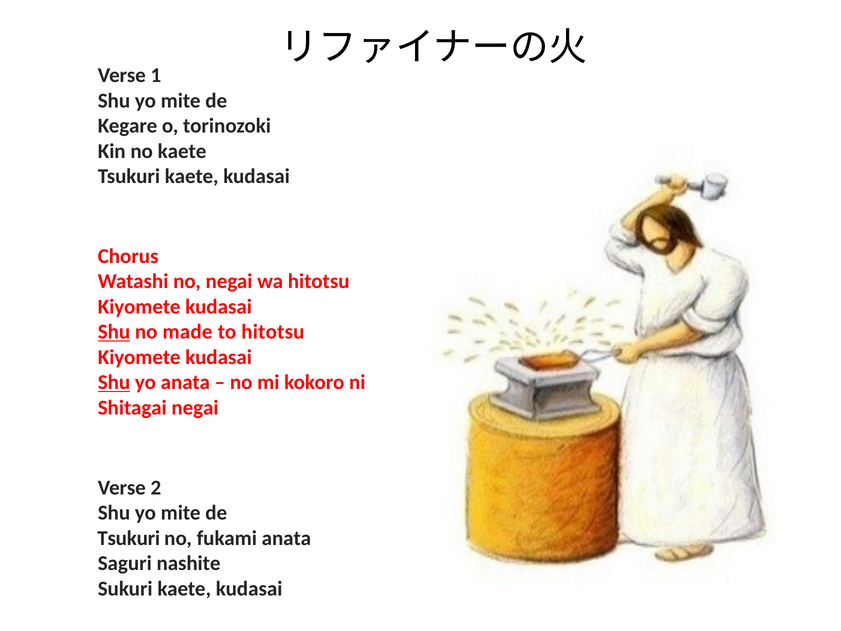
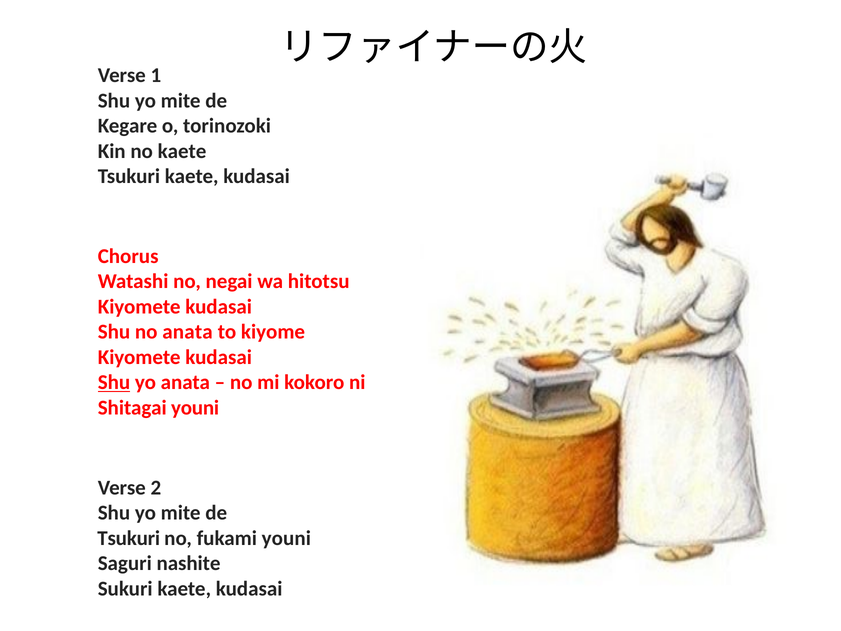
Shu underline: present -> none (114, 332)
no made: made -> anata (187, 332)
to hitotsu: hitotsu -> kiyome (273, 332)
Shitagai negai: negai -> youni (195, 408)
fukami anata: anata -> youni (286, 538)
